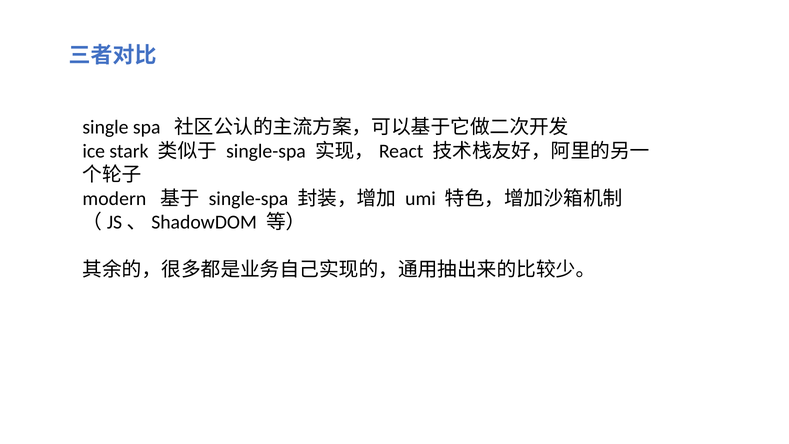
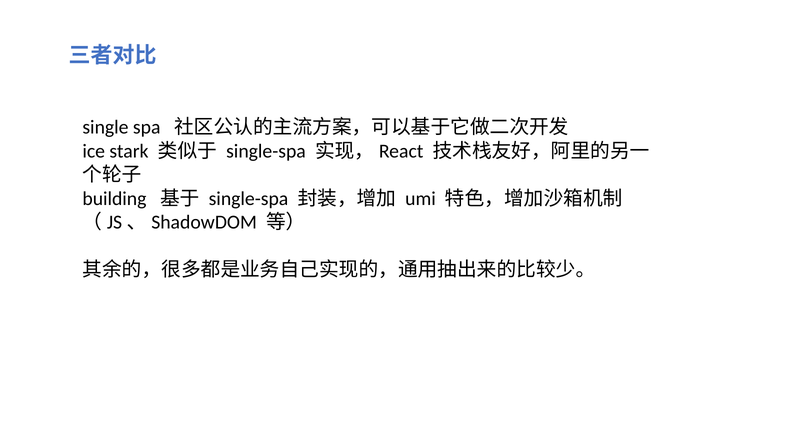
modern: modern -> building (114, 198)
